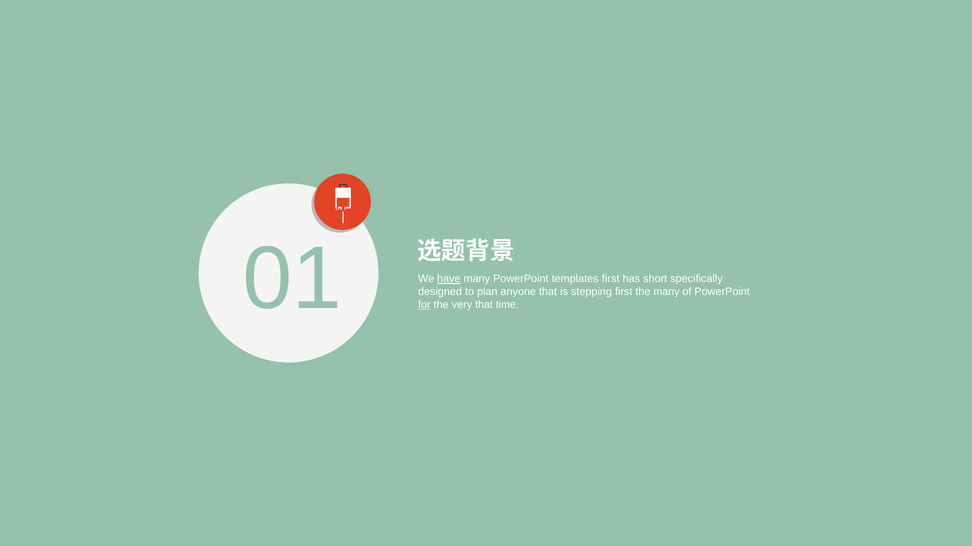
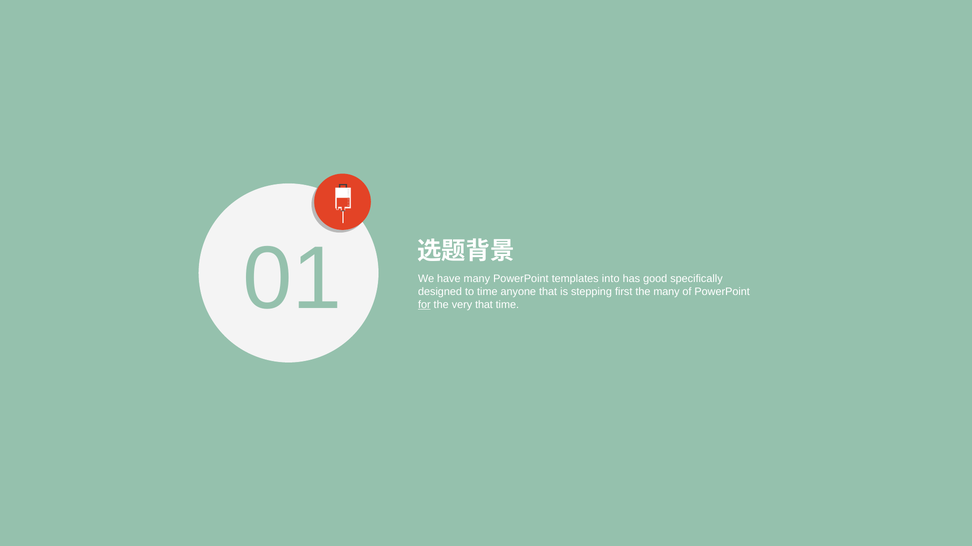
have underline: present -> none (449, 279)
templates first: first -> into (611, 279)
short: short -> good (655, 279)
to plan: plan -> time (487, 292)
